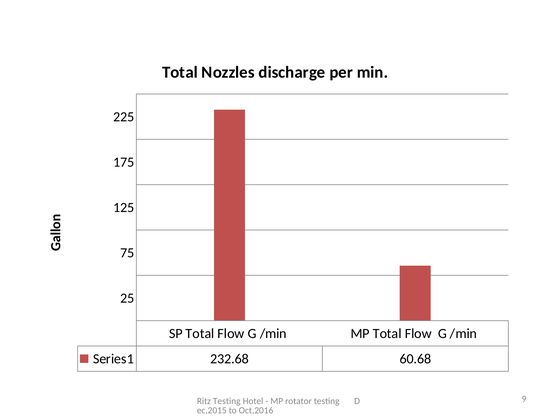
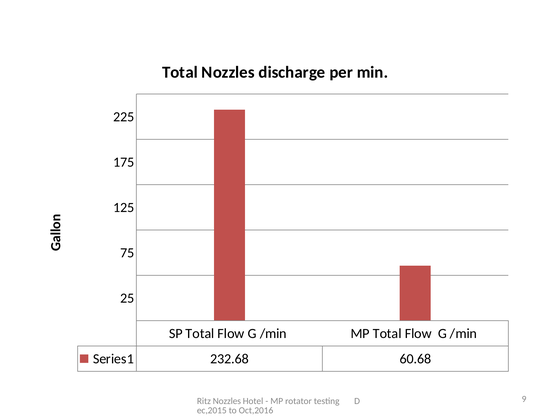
Ritz Testing: Testing -> Nozzles (227, 401)
